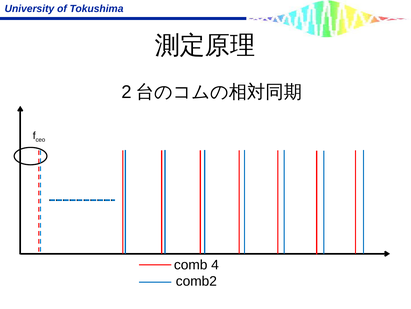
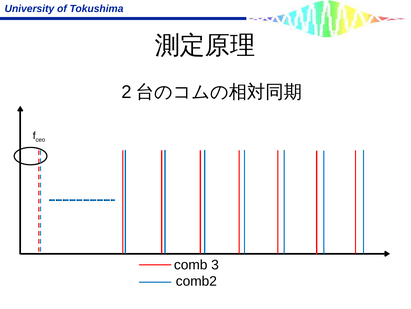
4: 4 -> 3 (215, 264)
